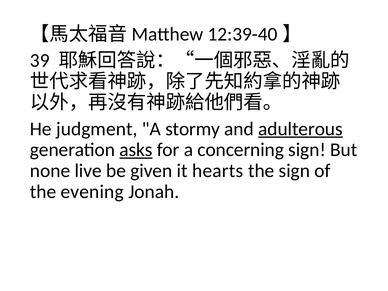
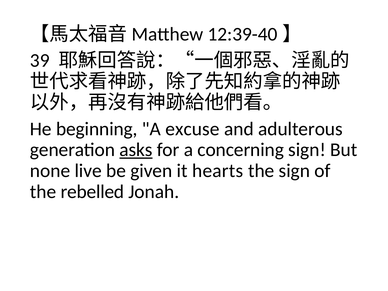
judgment: judgment -> beginning (97, 129)
stormy: stormy -> excuse (192, 129)
adulterous underline: present -> none (300, 129)
evening: evening -> rebelled (92, 192)
